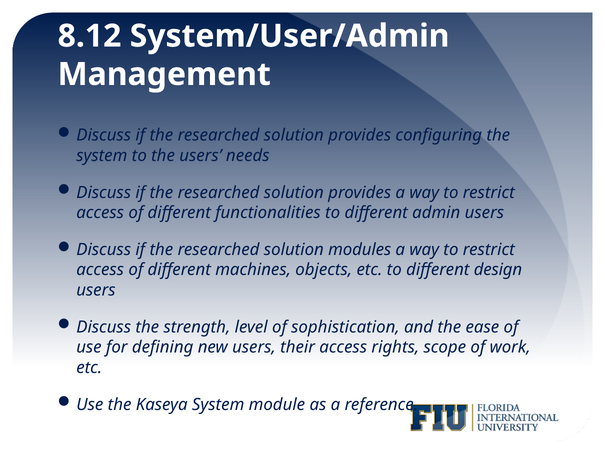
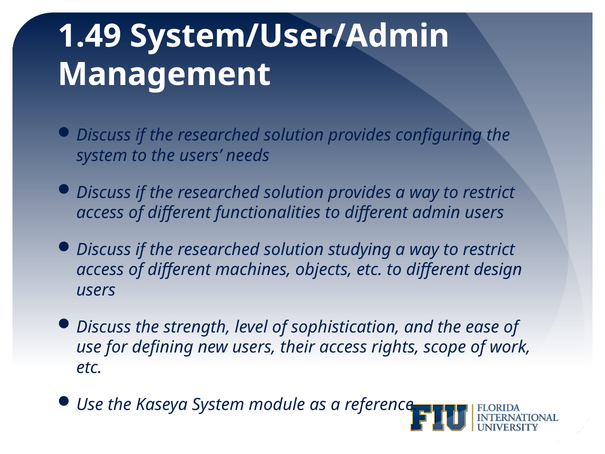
8.12: 8.12 -> 1.49 (89, 36)
modules: modules -> studying (360, 250)
